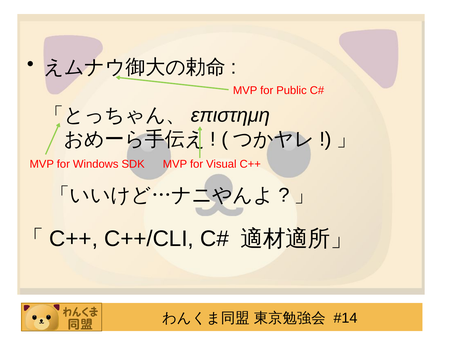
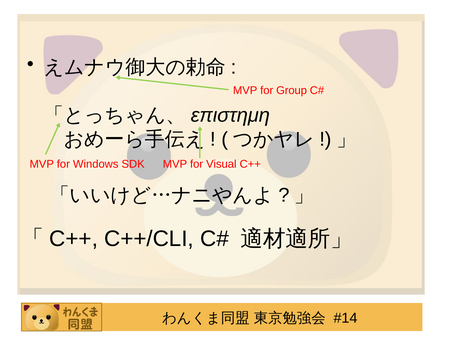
Public: Public -> Group (292, 90)
